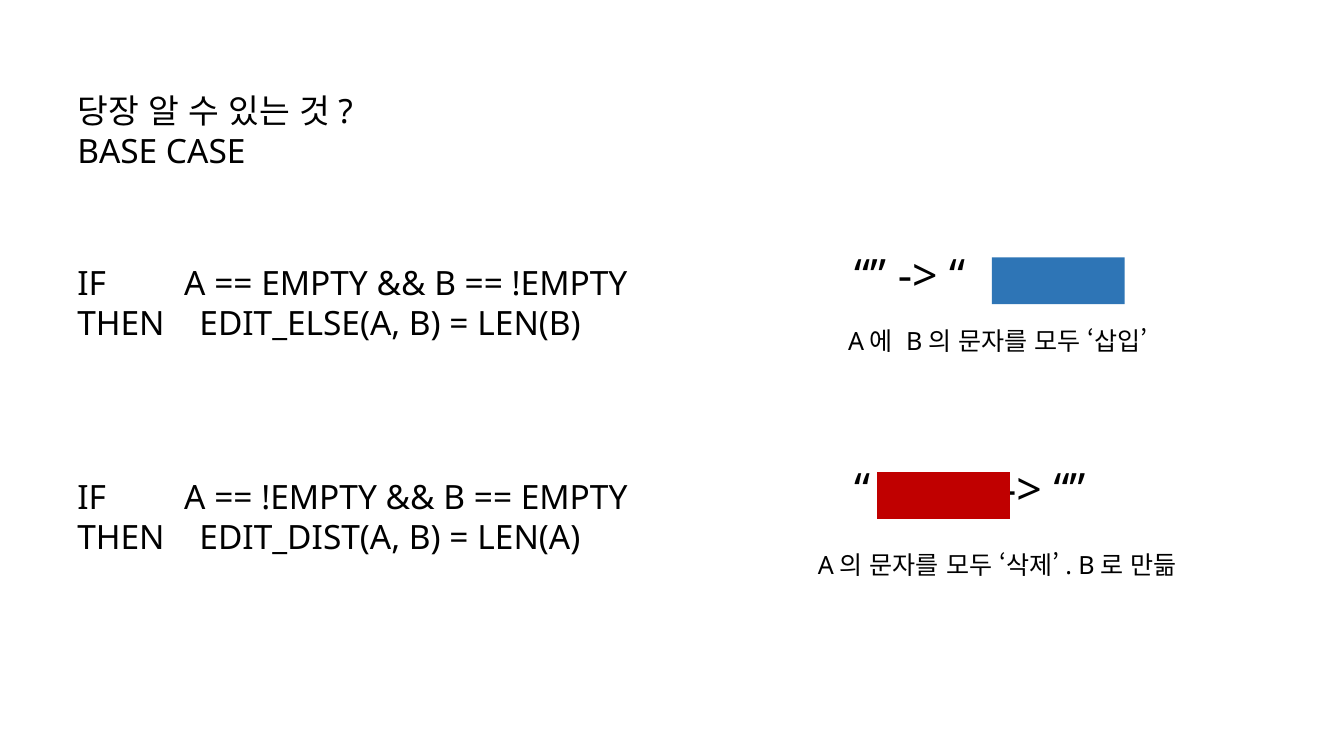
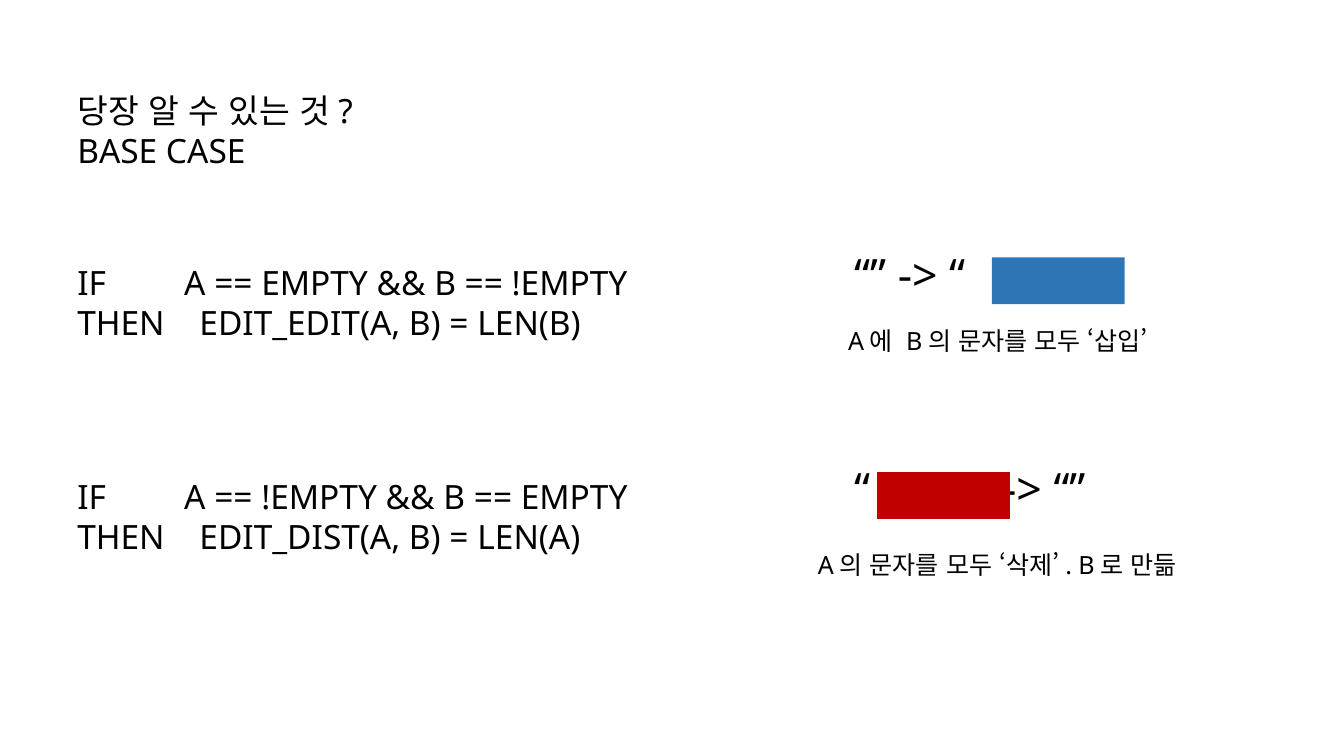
EDIT_ELSE(A: EDIT_ELSE(A -> EDIT_EDIT(A (300, 325)
